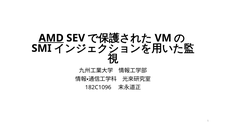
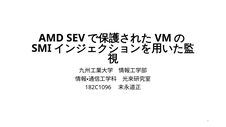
AMD underline: present -> none (51, 38)
